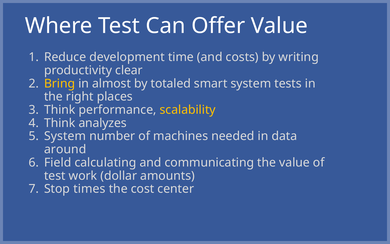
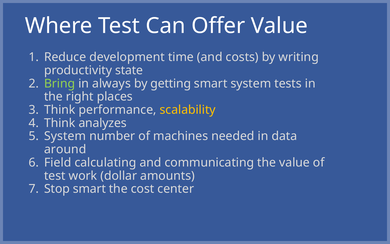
clear: clear -> state (129, 70)
Bring colour: yellow -> light green (60, 83)
almost: almost -> always (111, 83)
totaled: totaled -> getting (171, 83)
Stop times: times -> smart (89, 189)
